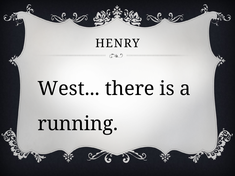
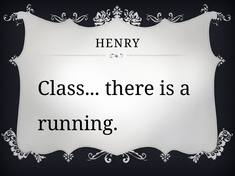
West: West -> Class (69, 89)
